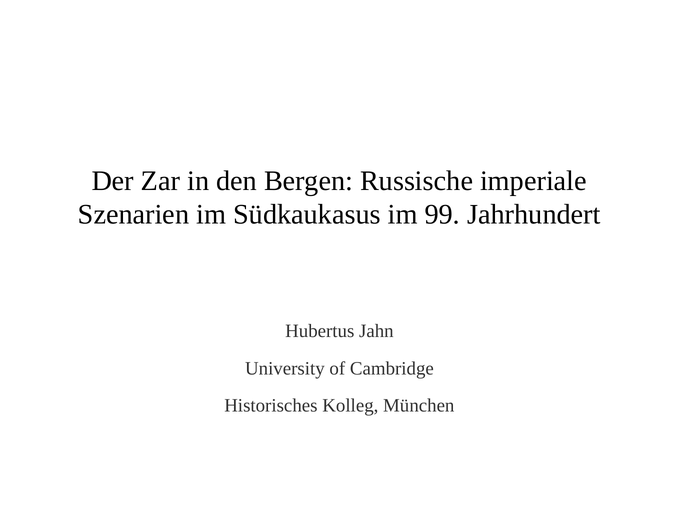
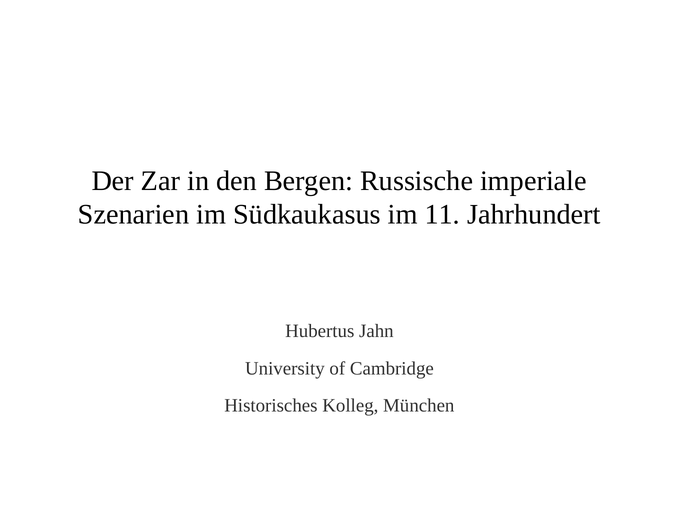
99: 99 -> 11 (442, 215)
